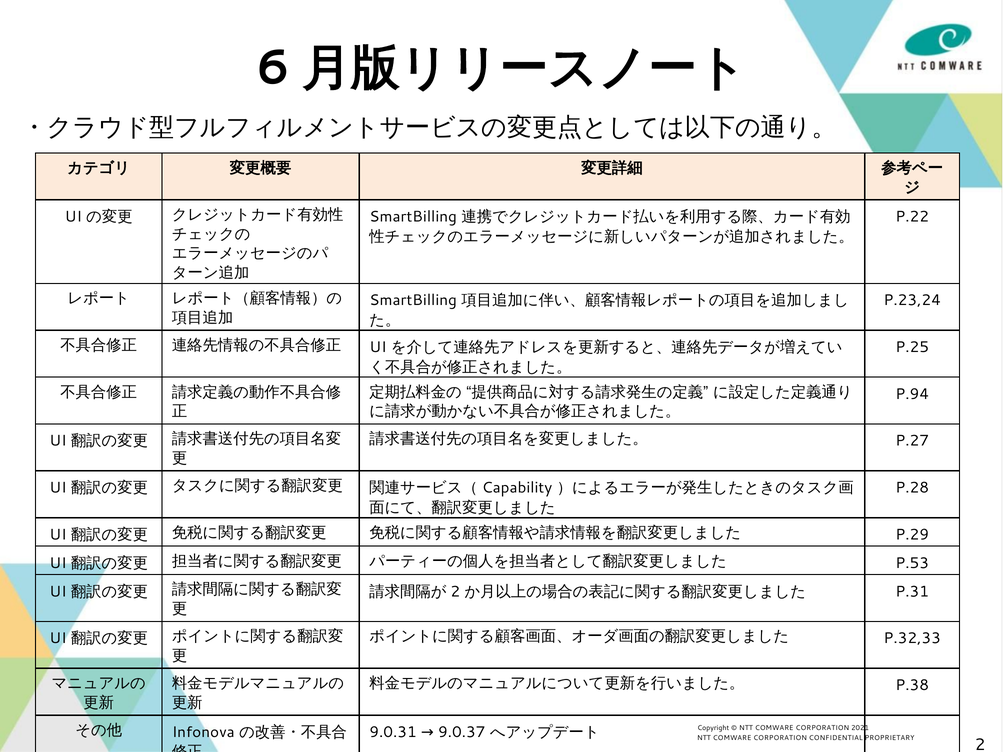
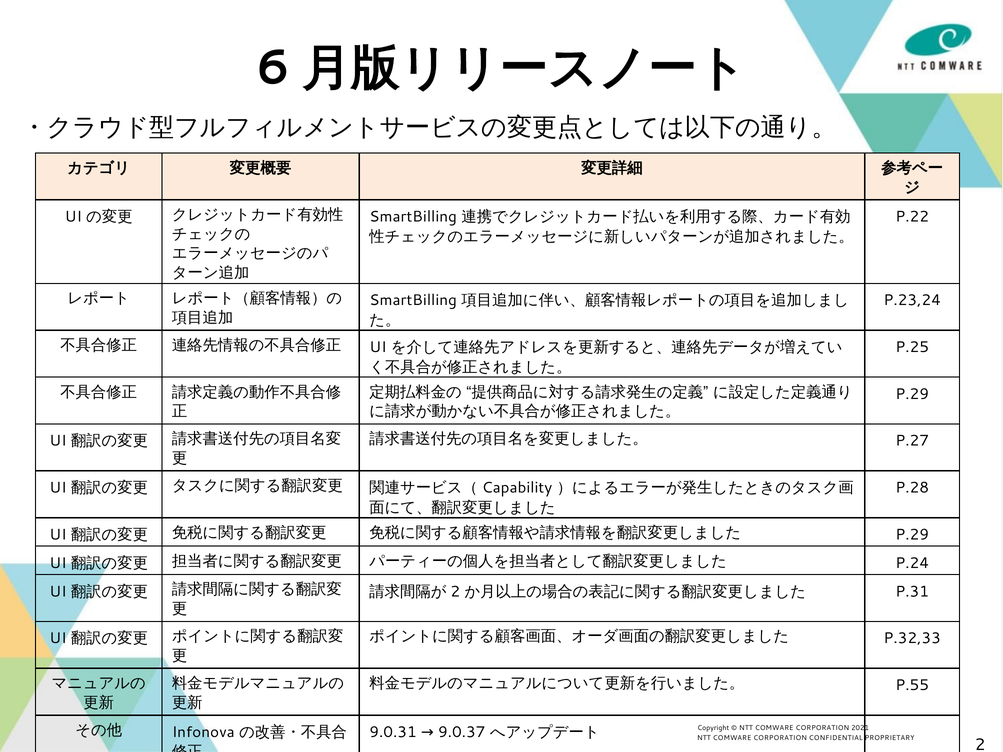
P.94: P.94 -> P.29 (912, 394)
P.53: P.53 -> P.24 (912, 563)
P.38: P.38 -> P.55 (912, 685)
